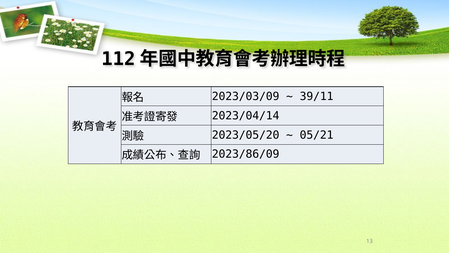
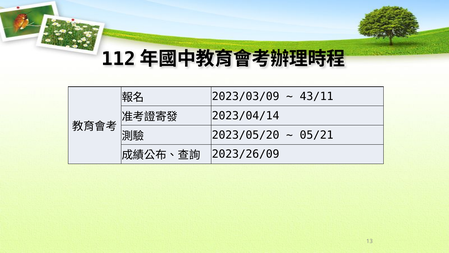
39/11: 39/11 -> 43/11 (317, 96)
2023/86/09: 2023/86/09 -> 2023/26/09 (246, 154)
